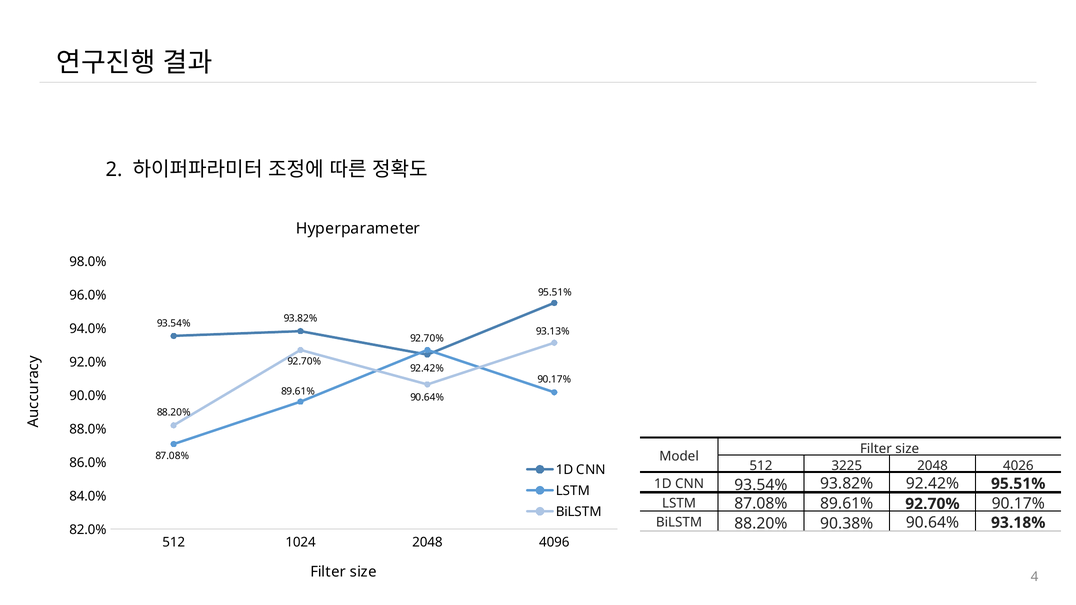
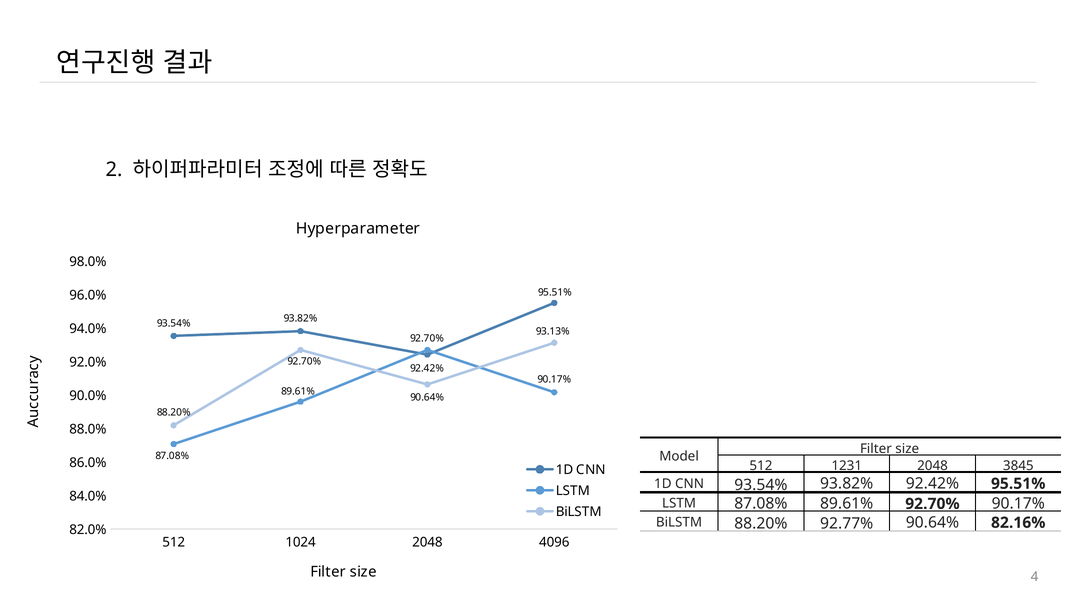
3225: 3225 -> 1231 (847, 466)
4026: 4026 -> 3845 (1018, 466)
90.38%: 90.38% -> 92.77% (847, 524)
93.18%: 93.18% -> 82.16% (1018, 523)
